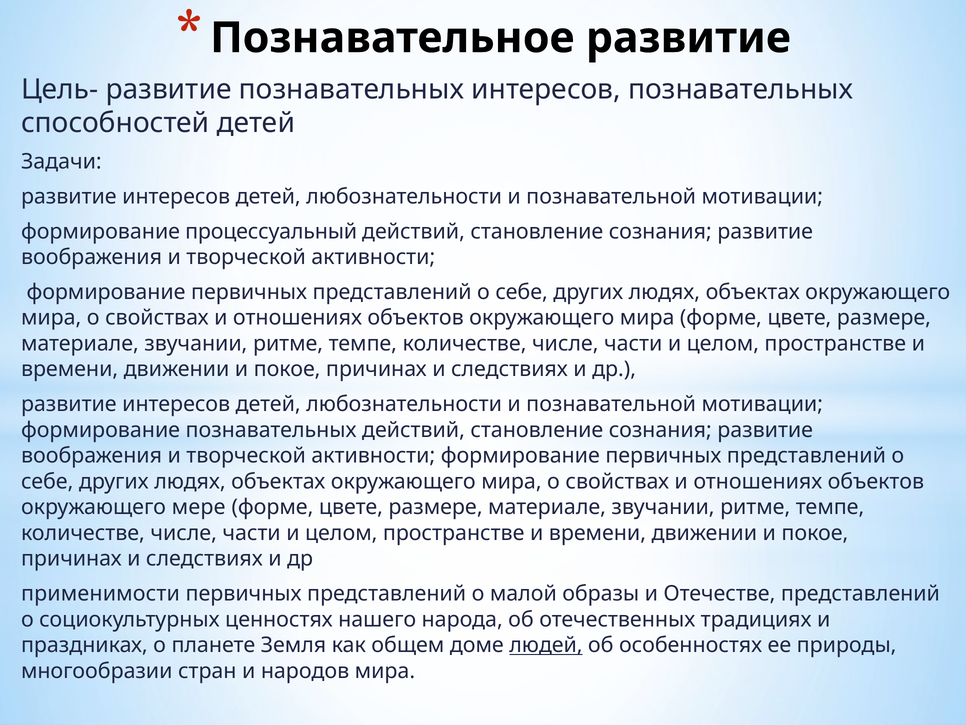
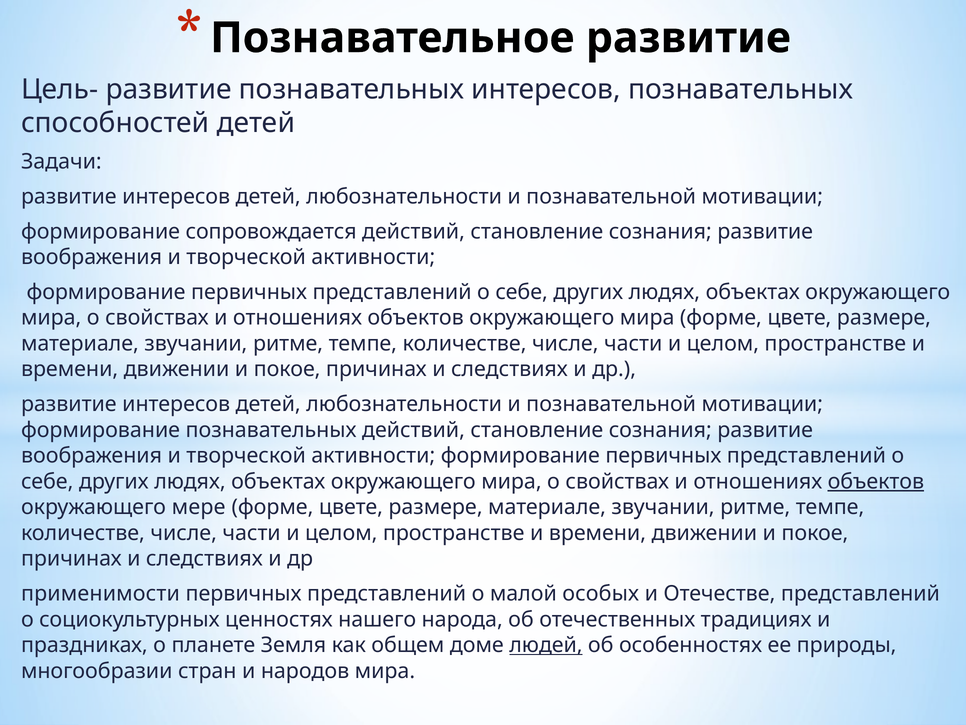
процессуальный: процессуальный -> сопровождается (271, 231)
объектов underline: none -> present (876, 481)
образы: образы -> особых (601, 593)
